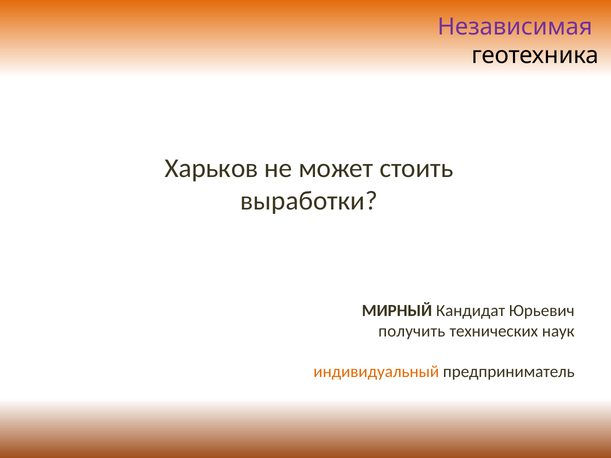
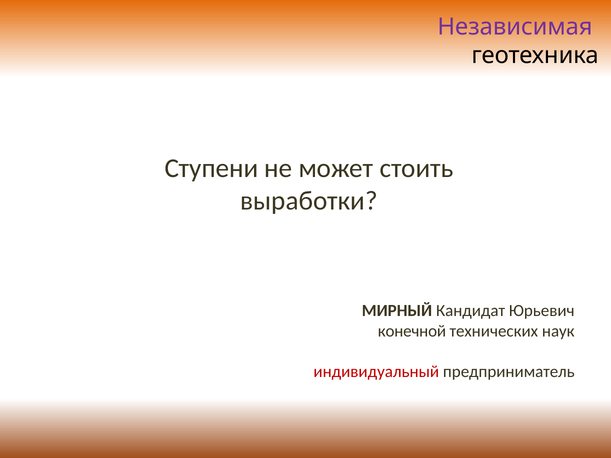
Харьков: Харьков -> Ступени (211, 168)
получить: получить -> конечной (412, 331)
индивидуальный colour: orange -> red (376, 372)
